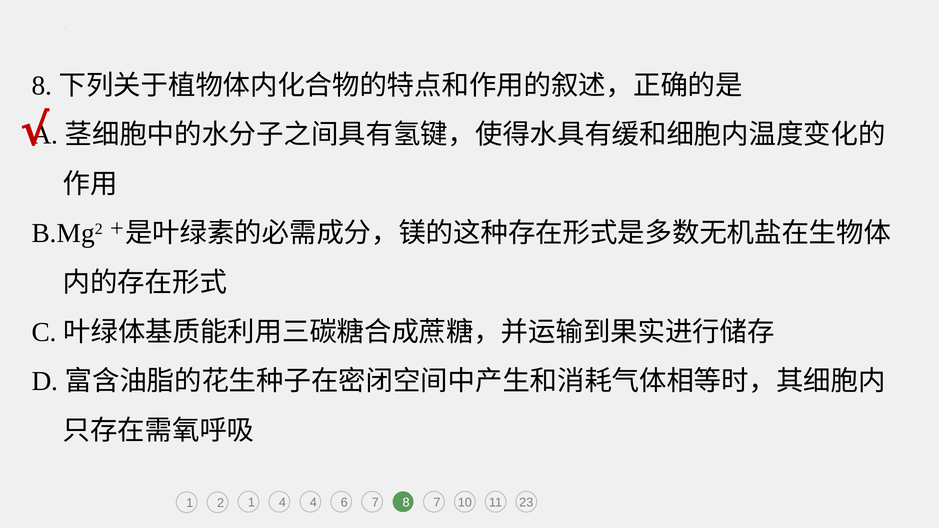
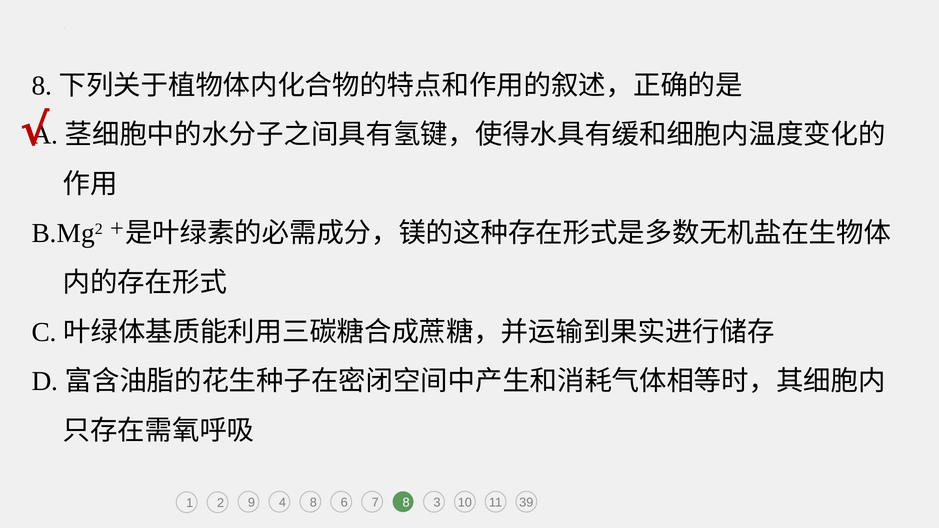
2 1: 1 -> 9 (252, 503)
4 4: 4 -> 8 (313, 503)
8 7: 7 -> 3 (437, 503)
23: 23 -> 39 (526, 503)
